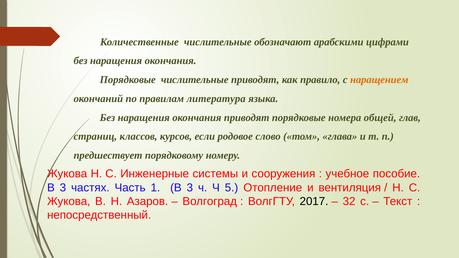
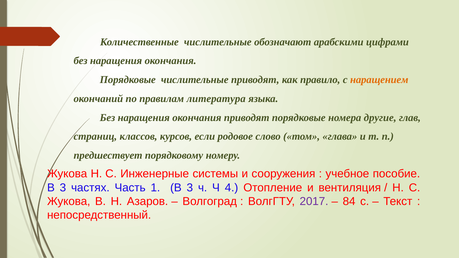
общей: общей -> другие (380, 118)
5: 5 -> 4 (231, 188)
2017 colour: black -> purple (314, 201)
32: 32 -> 84 (349, 201)
